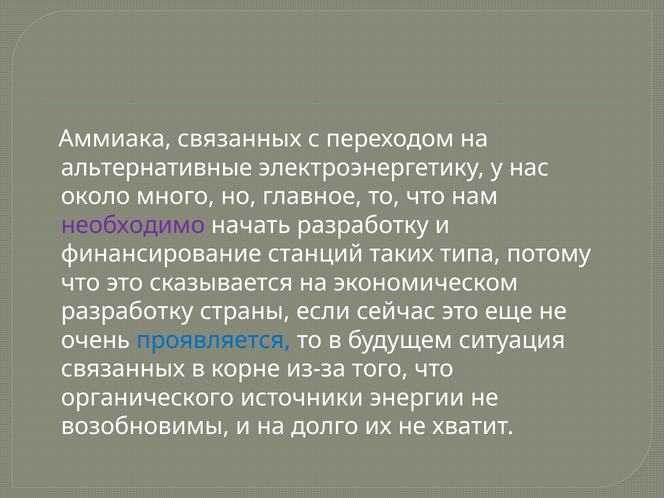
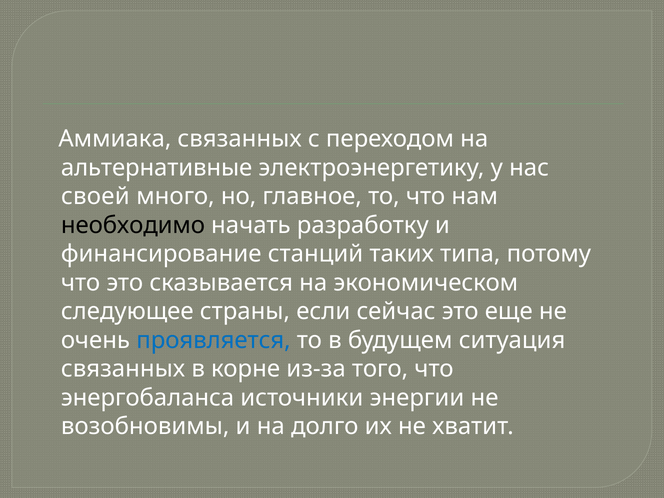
около: около -> своей (95, 196)
необходимо colour: purple -> black (133, 225)
разработку: разработку -> следующее (127, 311)
органического: органического -> энергобаланса (148, 398)
